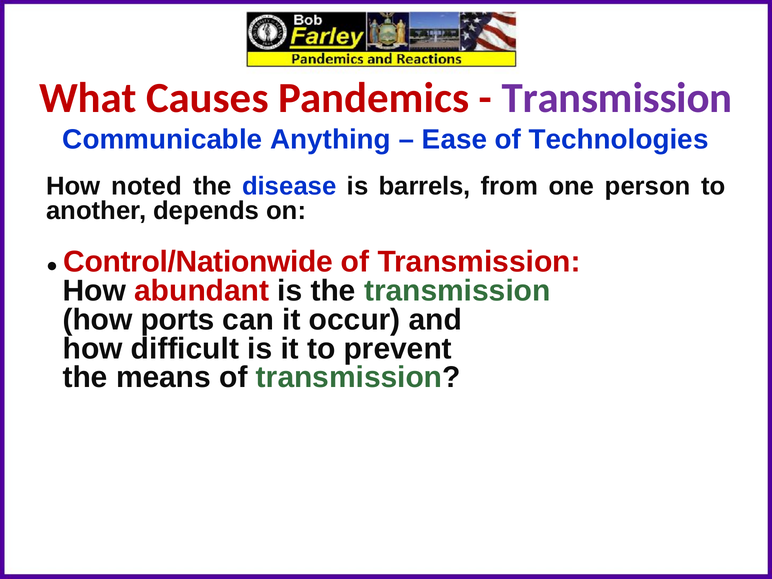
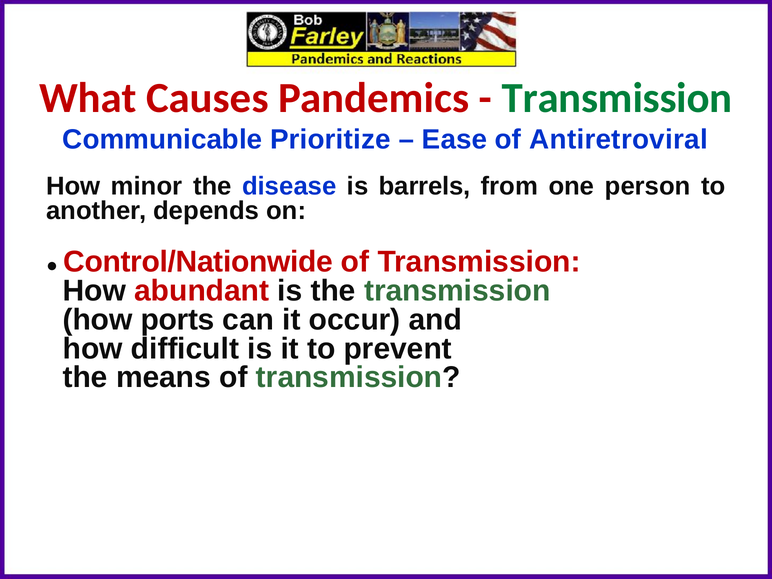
Transmission colour: purple -> green (617, 98)
Anything: Anything -> Prioritize (330, 140)
Technologies: Technologies -> Antiretroviral (619, 140)
noted: noted -> minor (147, 186)
